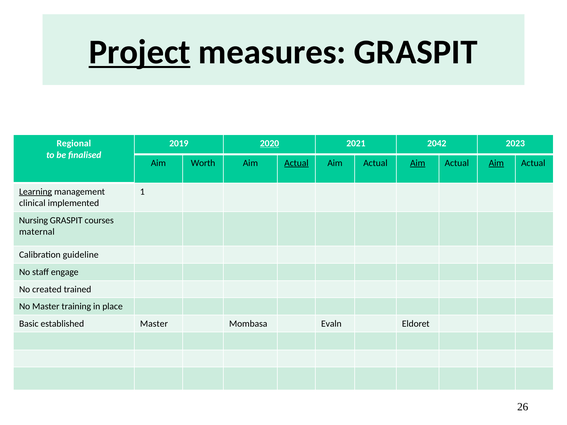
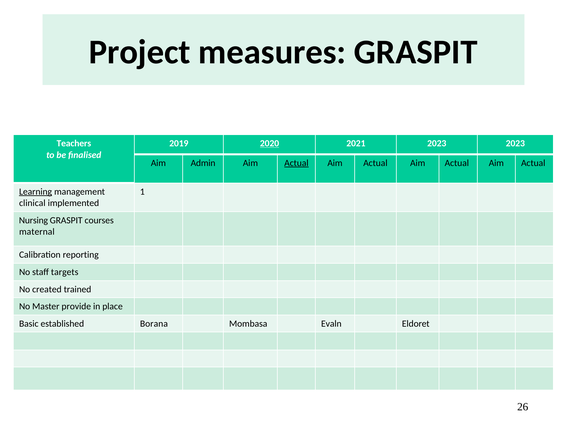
Project underline: present -> none (140, 52)
Regional: Regional -> Teachers (74, 144)
2021 2042: 2042 -> 2023 (437, 144)
Worth: Worth -> Admin (203, 163)
Aim underline: present -> none (418, 163)
Aim underline: present -> none (496, 163)
guideline: guideline -> reporting (81, 255)
engage: engage -> targets (65, 272)
training: training -> provide (76, 307)
established Master: Master -> Borana (154, 324)
